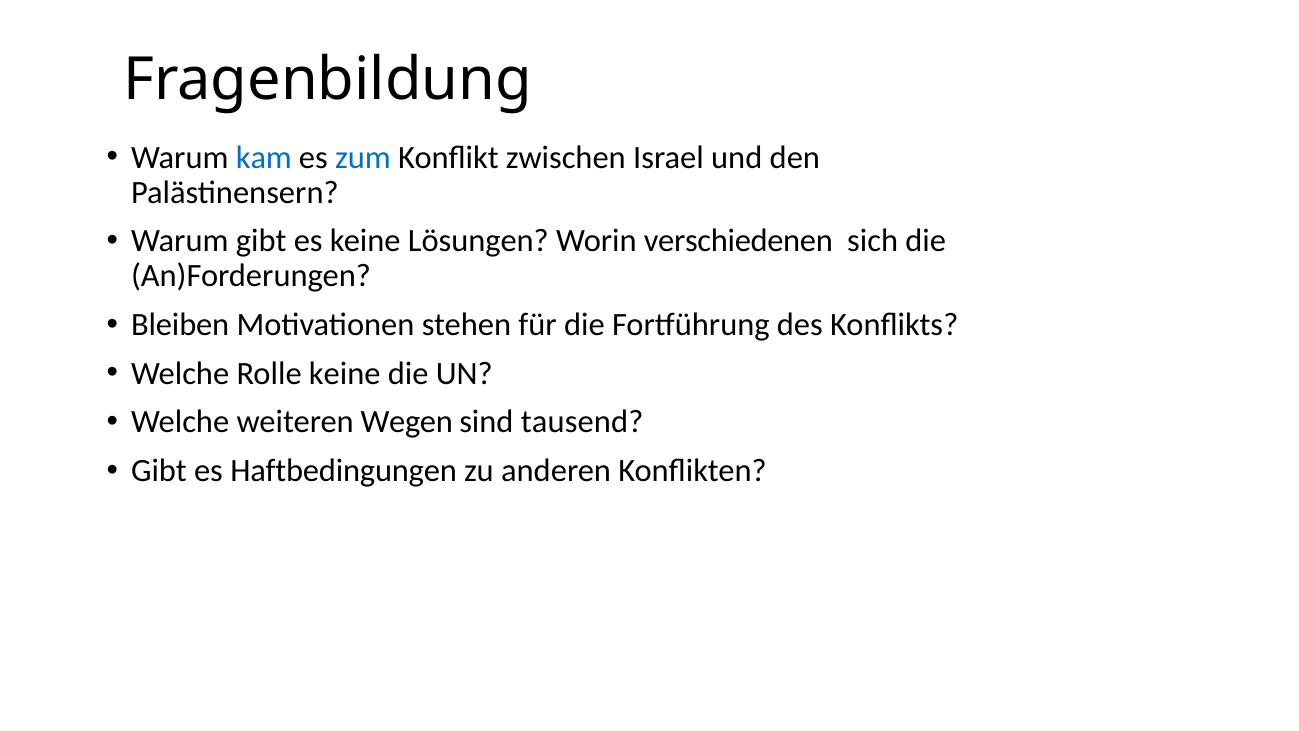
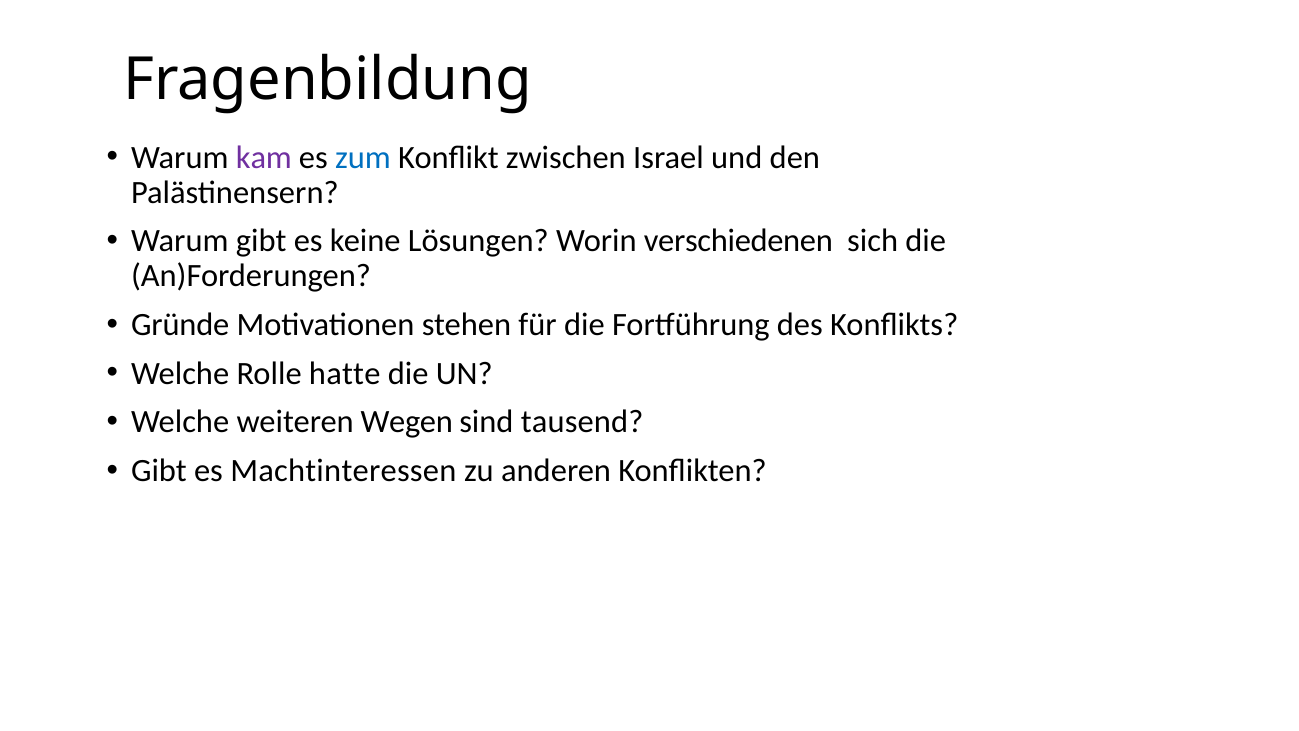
kam colour: blue -> purple (264, 157)
Bleiben: Bleiben -> Gründe (180, 325)
Rolle keine: keine -> hatte (345, 373)
Haftbedingungen: Haftbedingungen -> Machtinteressen (343, 471)
